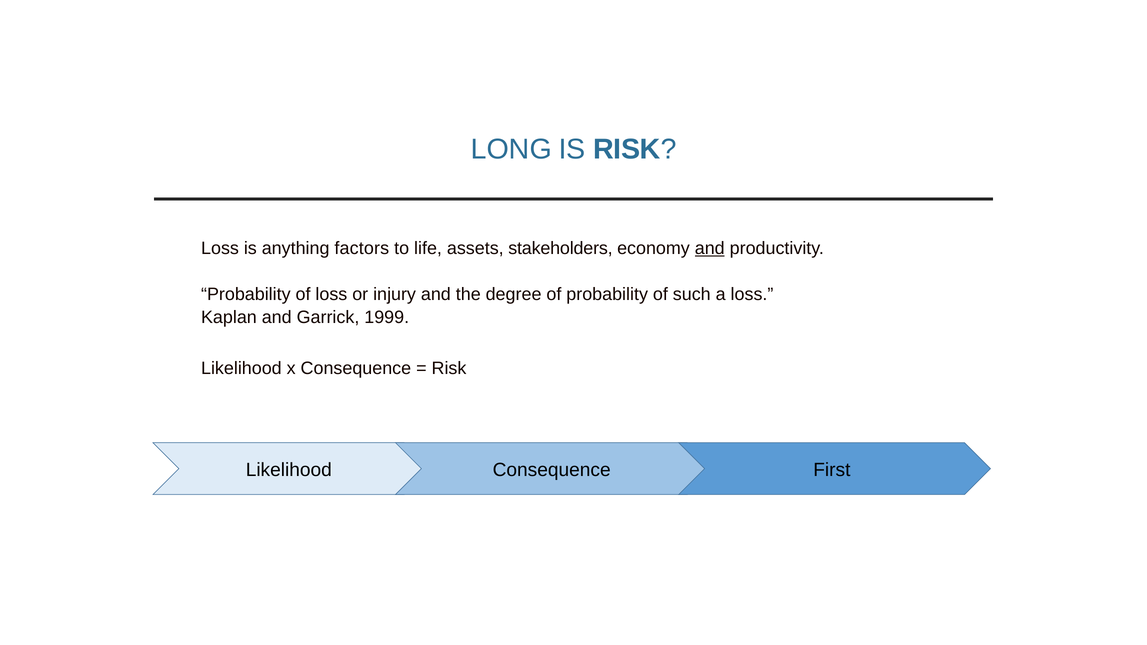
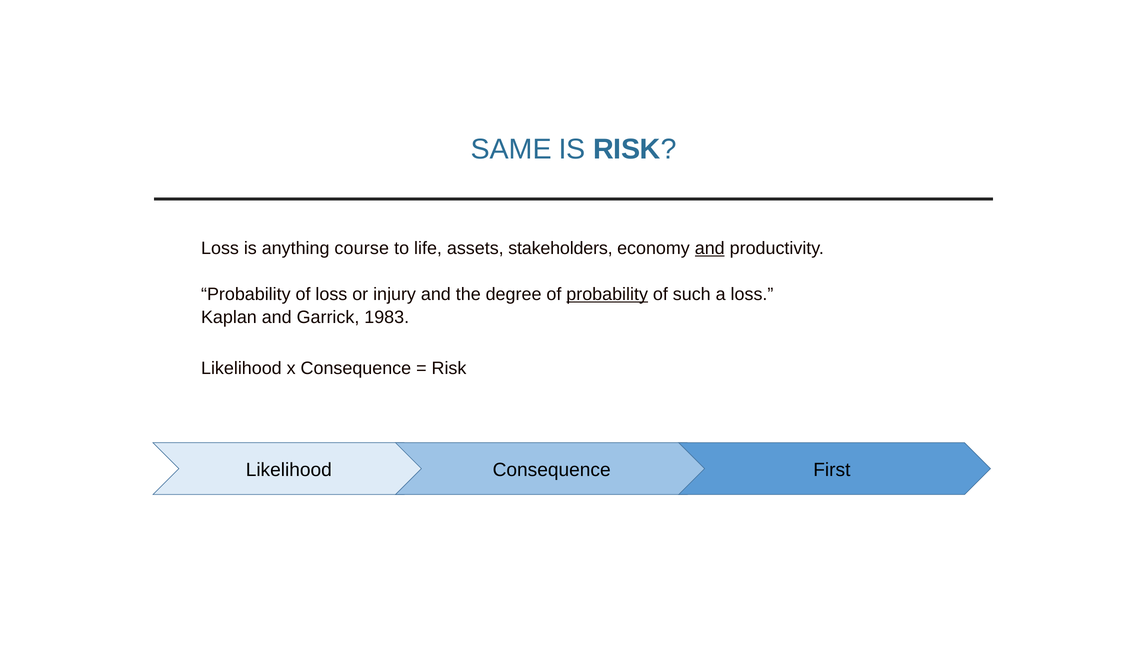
LONG: LONG -> SAME (511, 149)
factors: factors -> course (362, 249)
probability underline: none -> present (607, 295)
1999: 1999 -> 1983 (387, 318)
